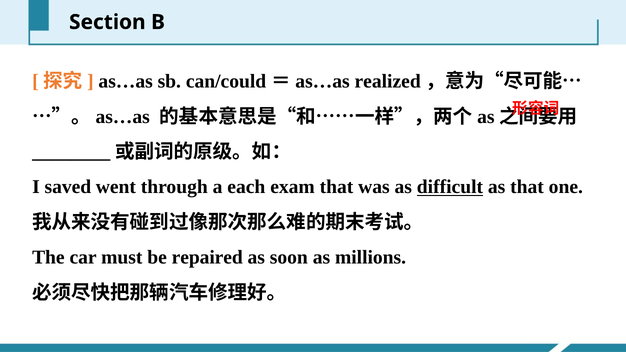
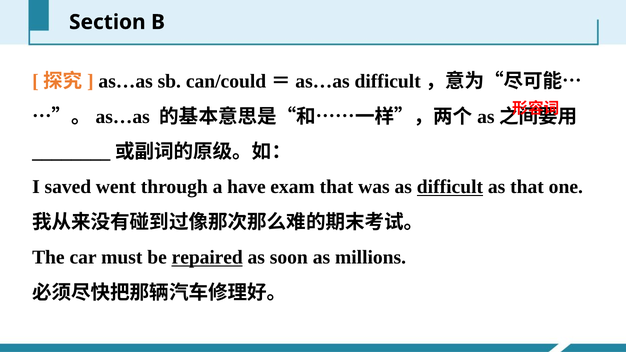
as…as realized: realized -> difficult (388, 81)
each: each -> have (246, 187)
repaired underline: none -> present (207, 258)
